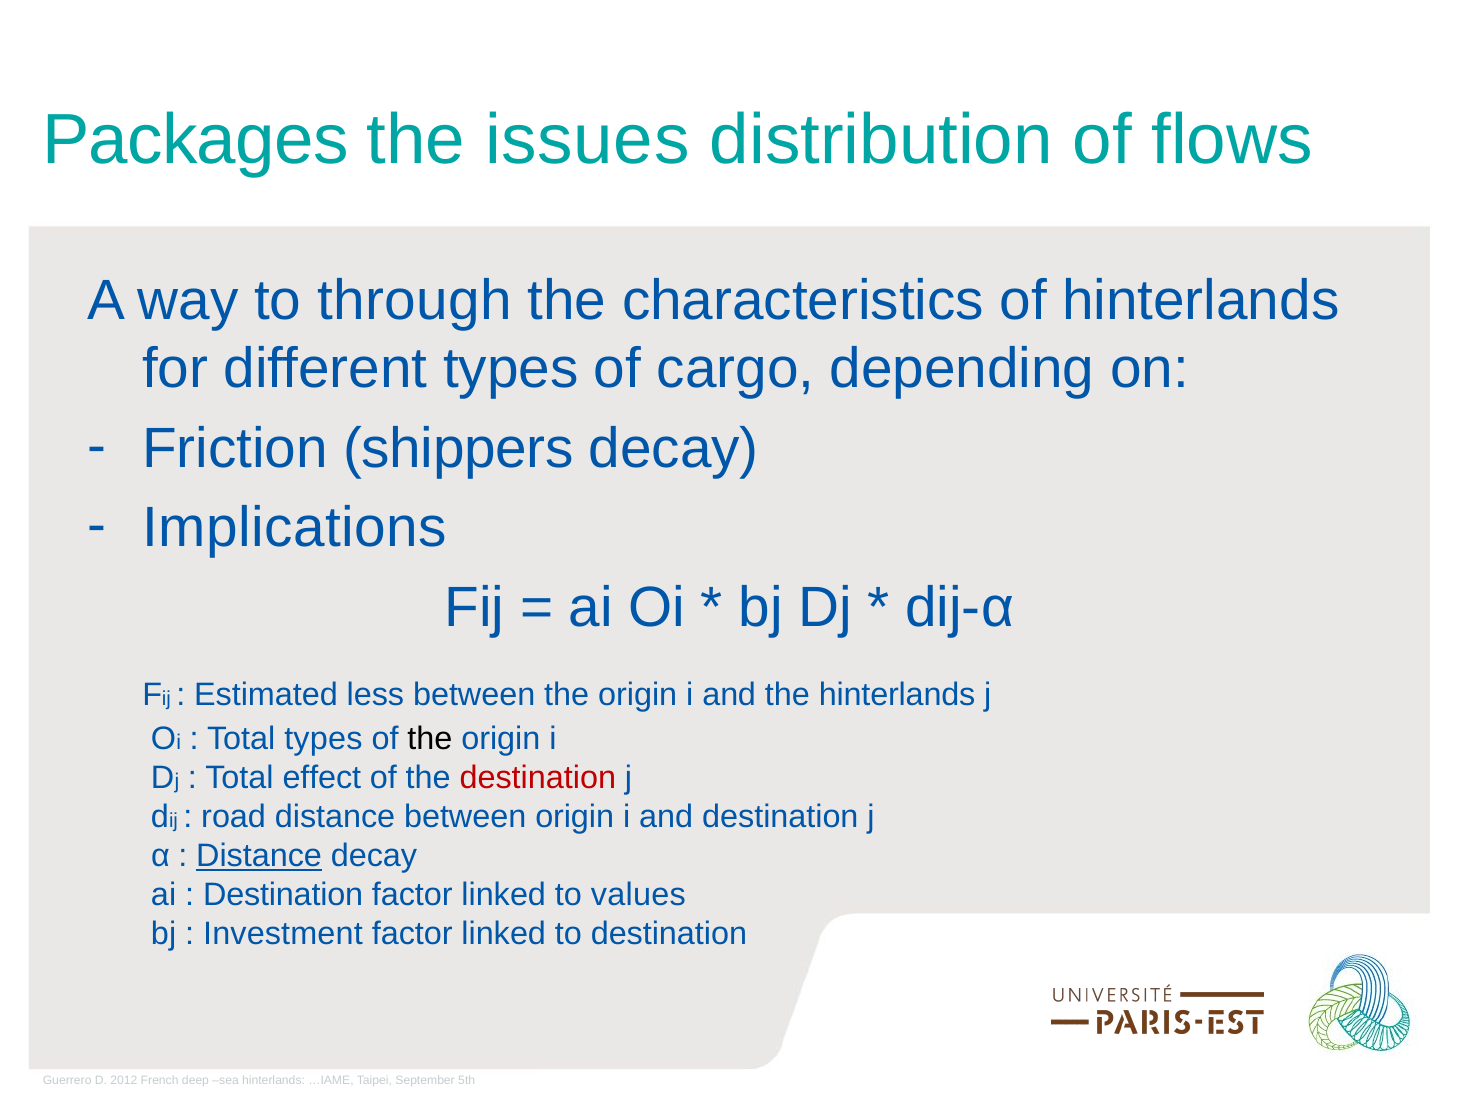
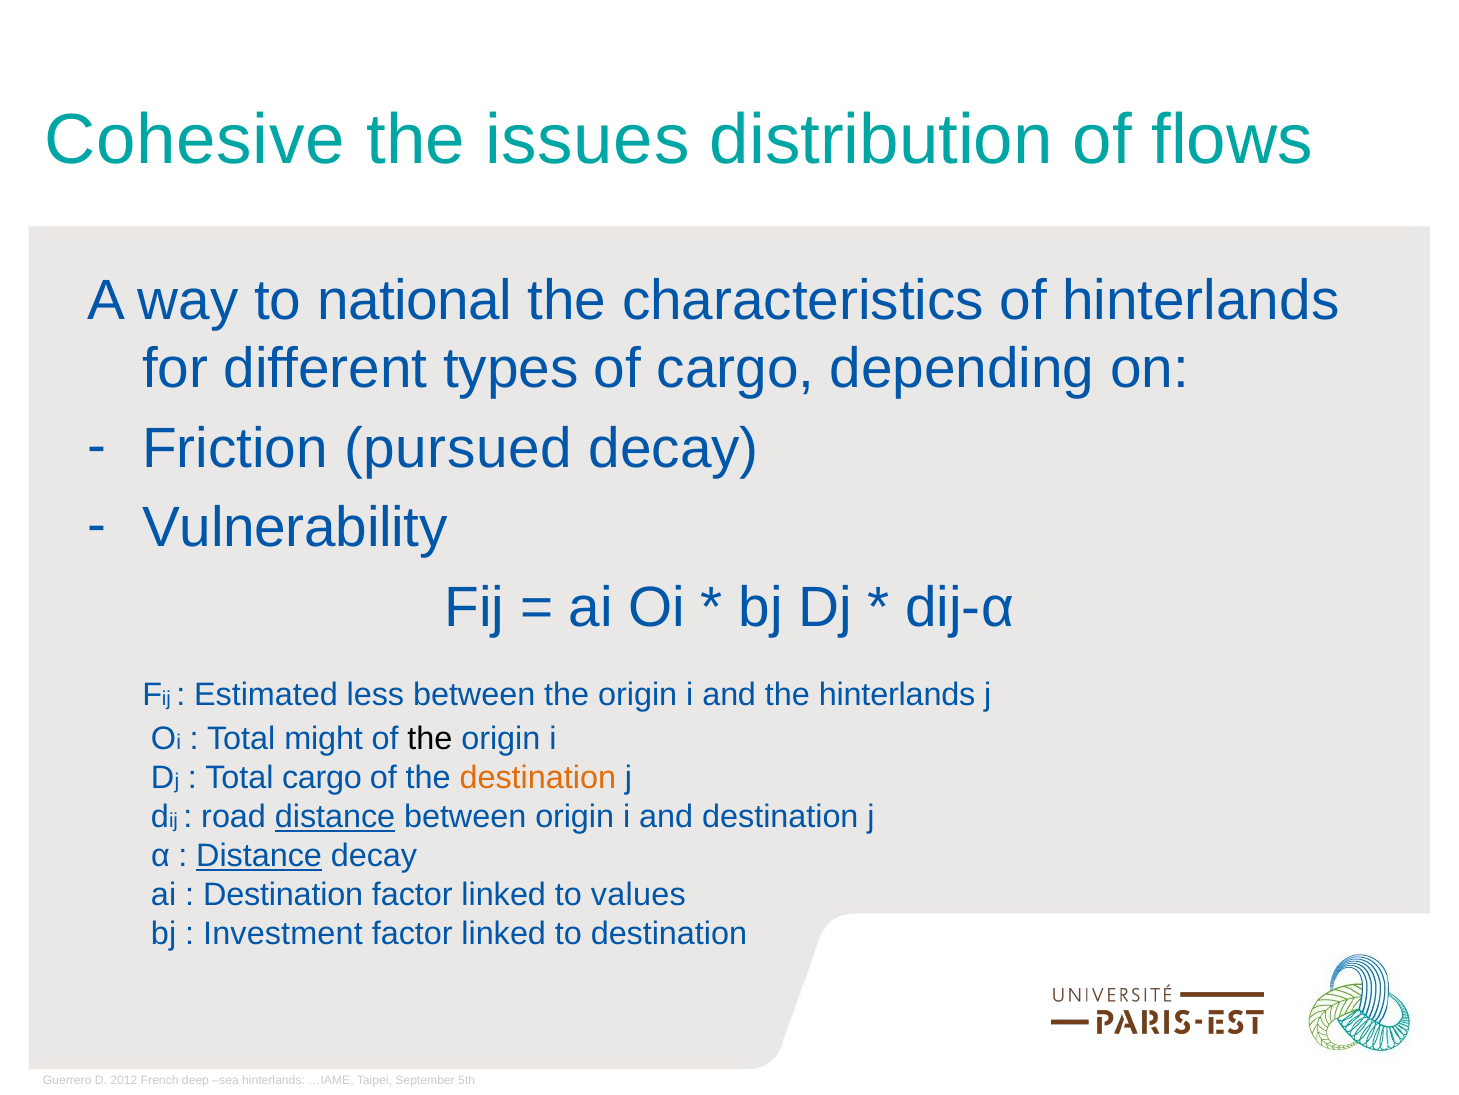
Packages: Packages -> Cohesive (195, 140)
through: through -> national (415, 301)
shippers: shippers -> pursued (458, 448)
Implications: Implications -> Vulnerability (295, 528)
Total types: types -> might (324, 739)
Total effect: effect -> cargo (322, 777)
destination colour: red -> orange (538, 777)
distance underline: none -> present (335, 816)
